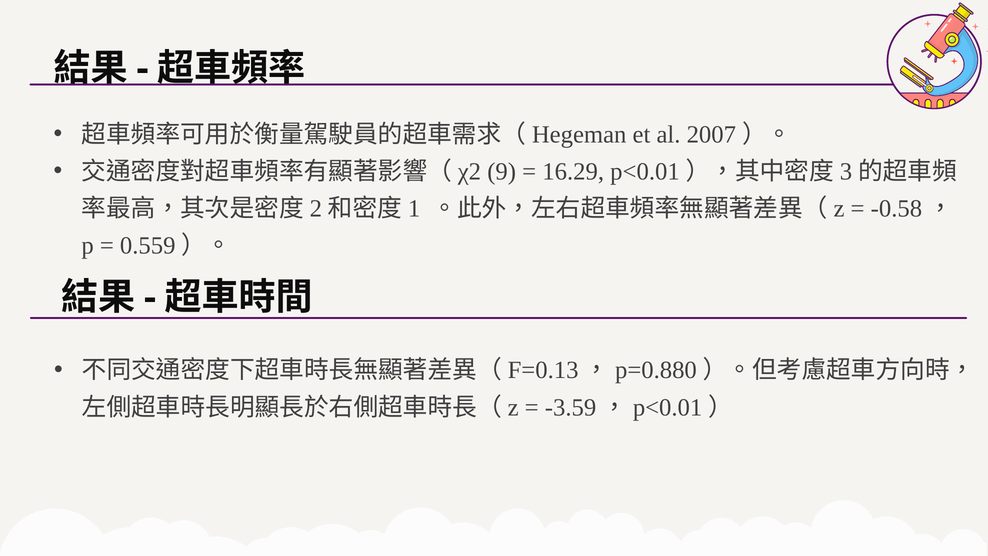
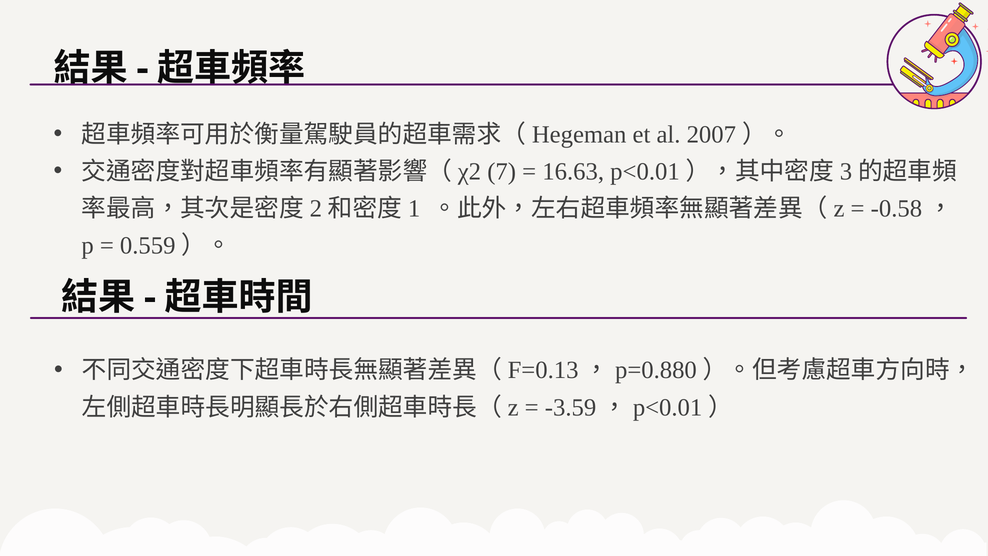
9: 9 -> 7 (502, 172)
16.29: 16.29 -> 16.63 (573, 172)
